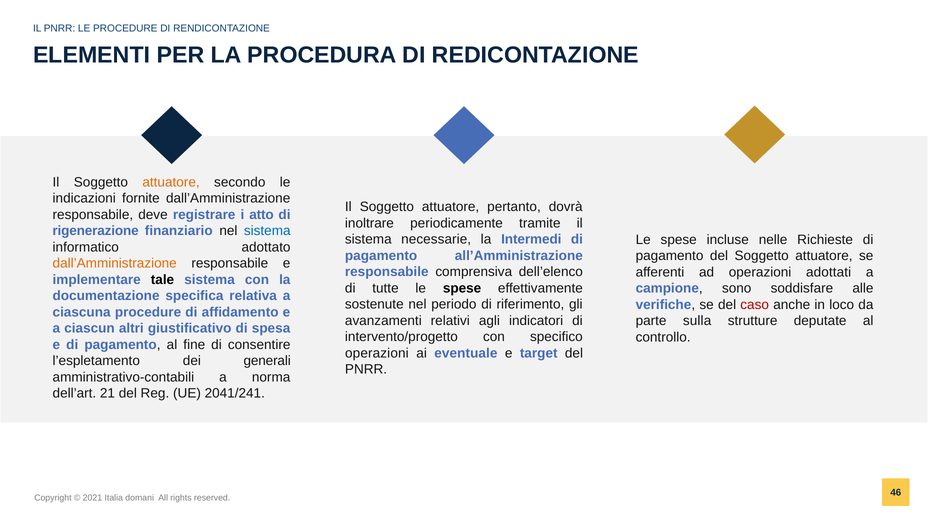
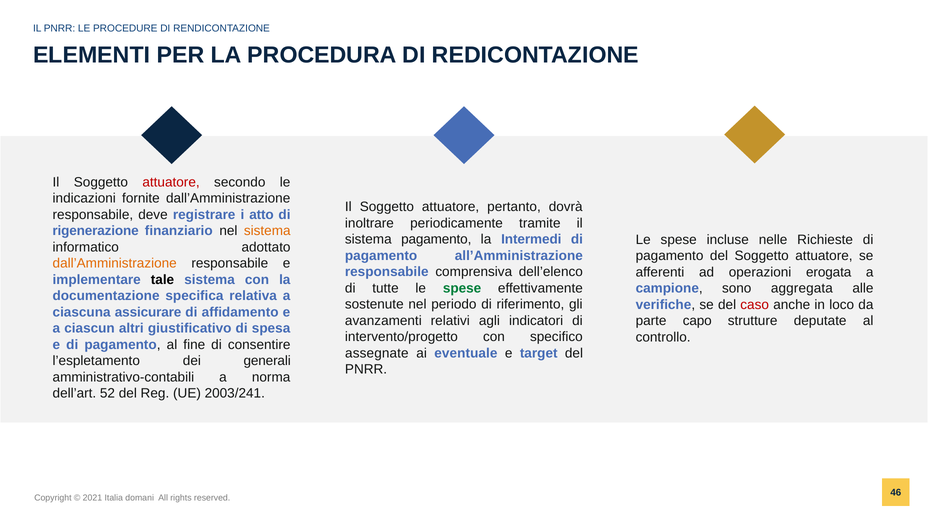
attuatore colour: orange -> red (171, 182)
sistema colour: blue -> orange (267, 231)
sistema necessarie: necessarie -> pagamento (436, 239)
adottati: adottati -> erogata (829, 272)
spese colour: black -> green (462, 288)
soddisfare: soddisfare -> aggregata (802, 288)
ciascuna procedure: procedure -> assicurare (148, 312)
sulla: sulla -> capo (697, 321)
operazioni: operazioni -> assegnate (377, 353)
21: 21 -> 52 (107, 393)
2041/241: 2041/241 -> 2003/241 (235, 393)
